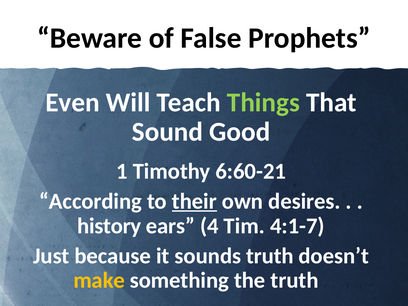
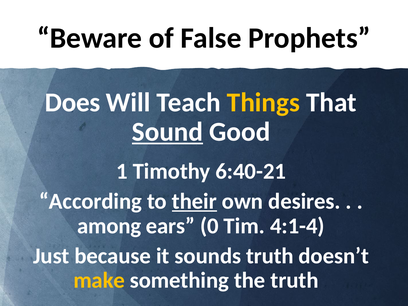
Even: Even -> Does (73, 102)
Things colour: light green -> yellow (263, 102)
Sound underline: none -> present (167, 132)
6:60-21: 6:60-21 -> 6:40-21 (251, 171)
history: history -> among (109, 226)
4: 4 -> 0 (209, 226)
4:1-7: 4:1-7 -> 4:1-4 (297, 226)
